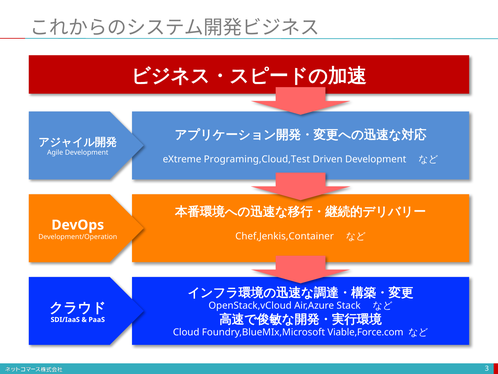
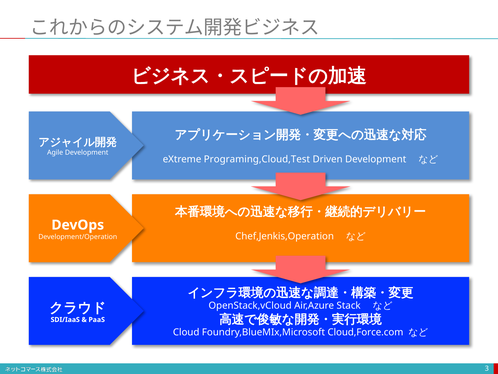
Chef,Jenkis,Container: Chef,Jenkis,Container -> Chef,Jenkis,Operation (285, 236)
Viable,Force.com: Viable,Force.com -> Cloud,Force.com (365, 332)
